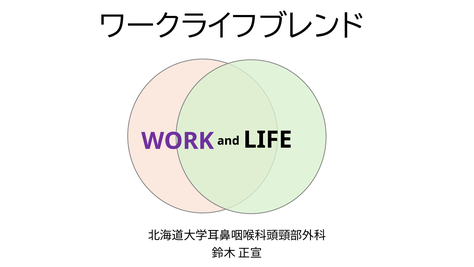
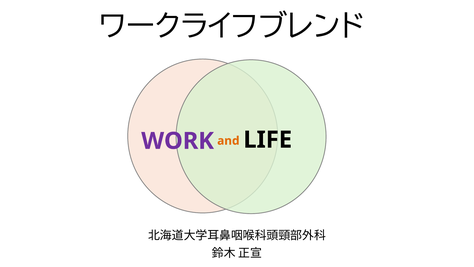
and colour: black -> orange (228, 141)
